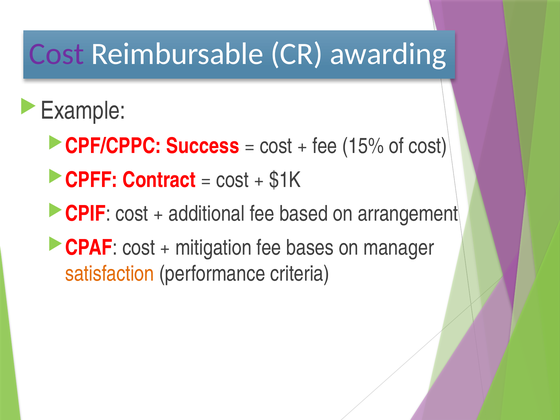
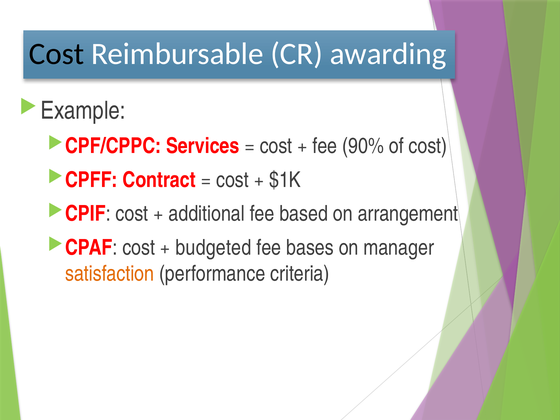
Cost colour: purple -> black (57, 54)
Success: Success -> Services (203, 146)
15%: 15% -> 90% (363, 146)
mitigation: mitigation -> budgeted (213, 248)
